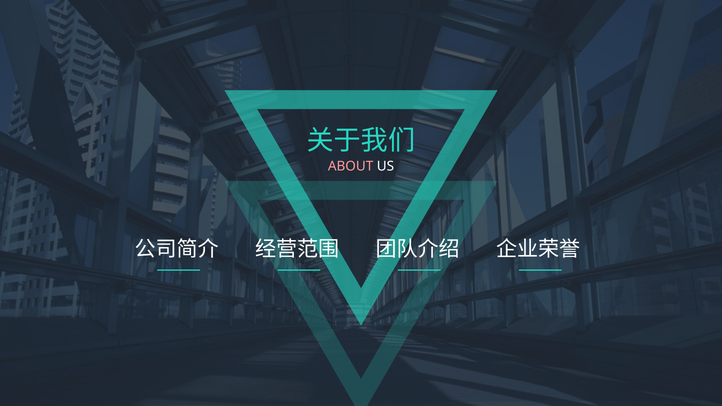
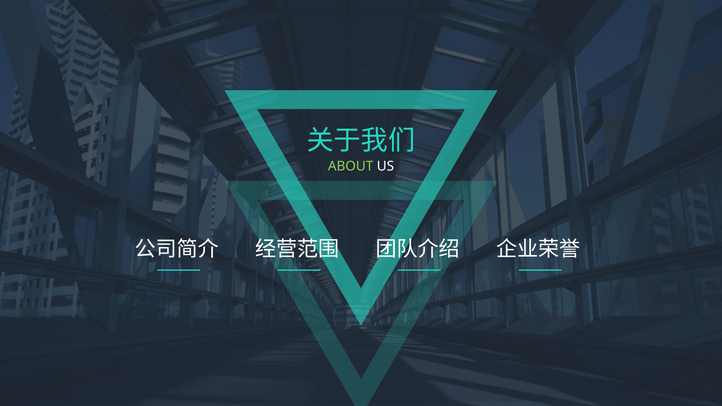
ABOUT colour: pink -> light green (351, 166)
